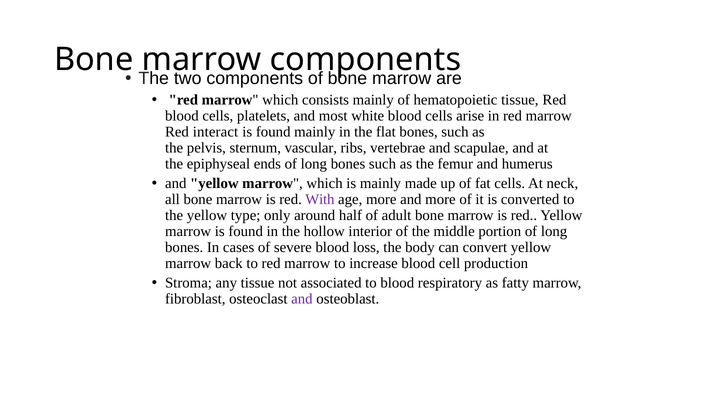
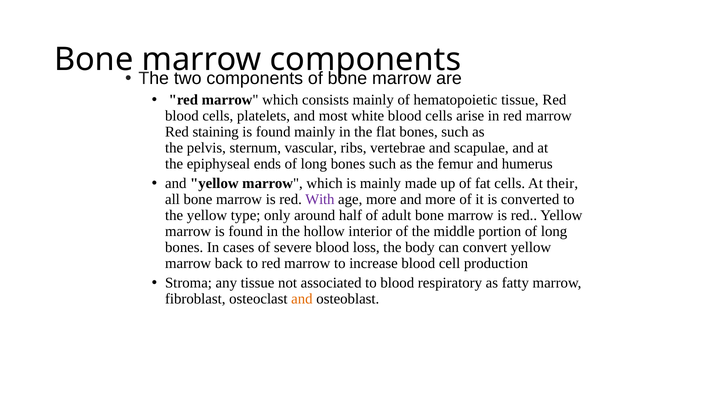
interact: interact -> staining (216, 132)
neck: neck -> their (562, 184)
and colour: purple -> orange (302, 299)
